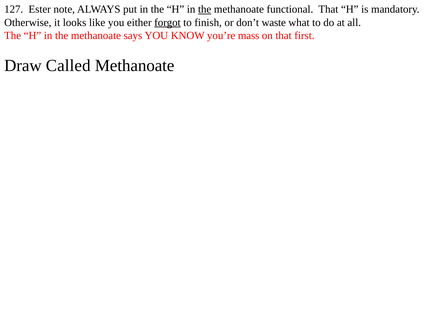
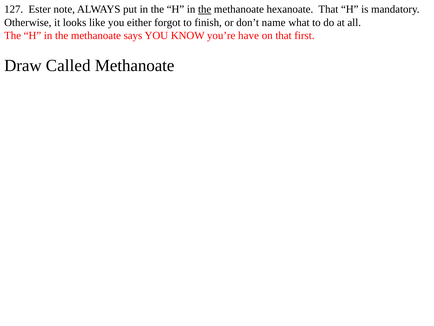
functional: functional -> hexanoate (290, 9)
forgot underline: present -> none (167, 22)
waste: waste -> name (274, 22)
mass: mass -> have (249, 35)
